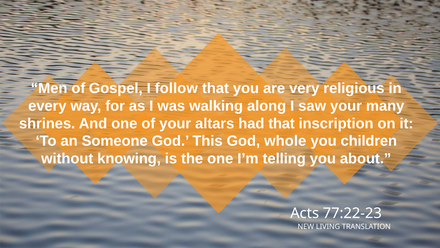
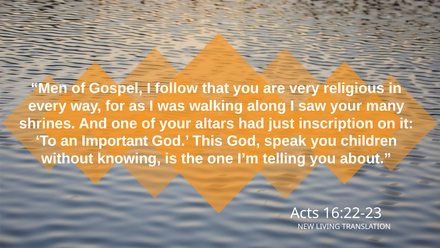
had that: that -> just (281, 123)
Someone: Someone -> Important (115, 141)
whole: whole -> speak (285, 141)
77:22-23: 77:22-23 -> 16:22-23 (352, 213)
